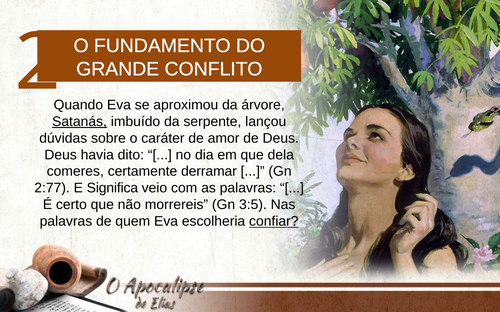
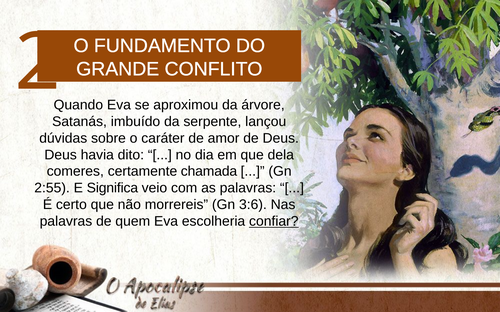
Satanás underline: present -> none (79, 122)
derramar: derramar -> chamada (209, 172)
2:77: 2:77 -> 2:55 (52, 188)
3:5: 3:5 -> 3:6 (253, 205)
